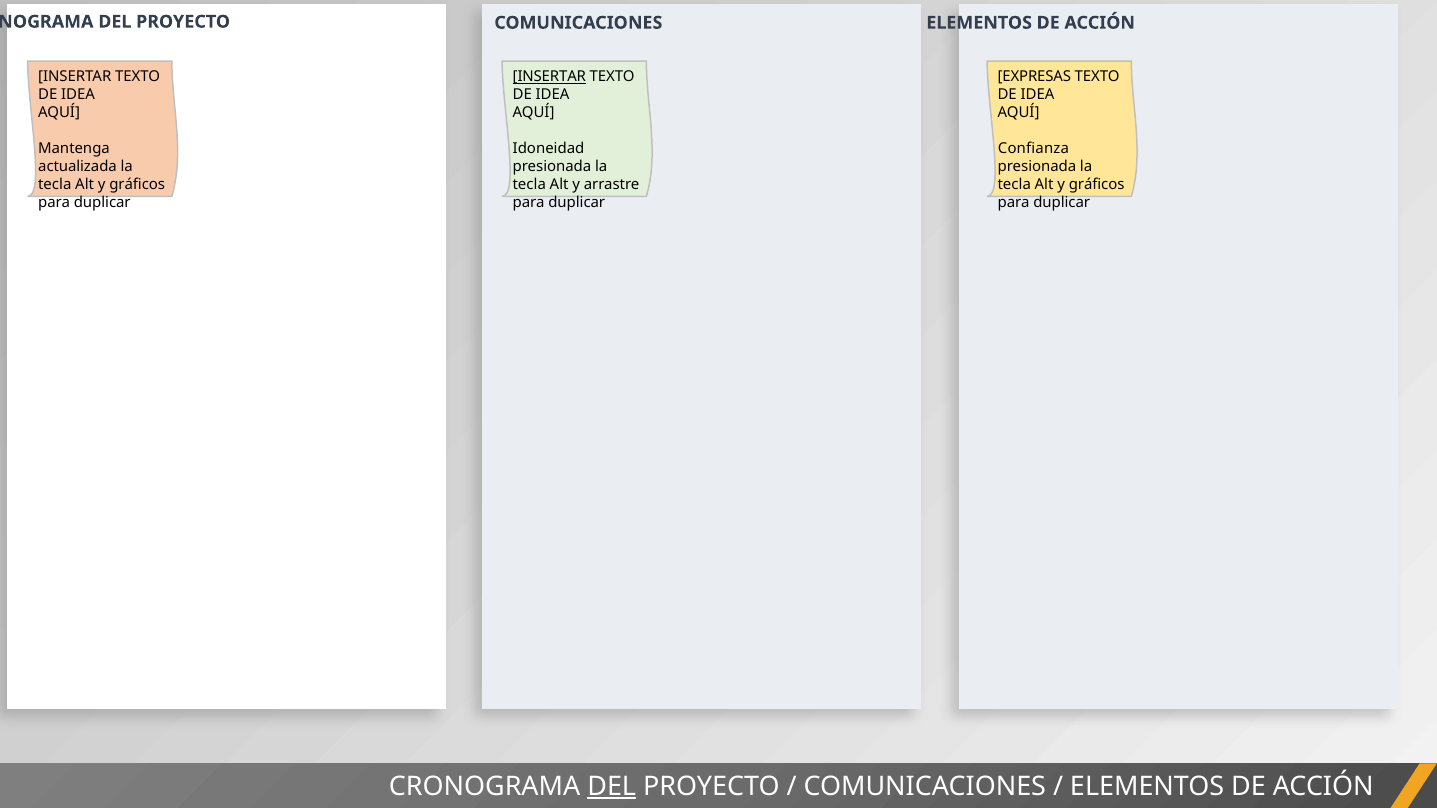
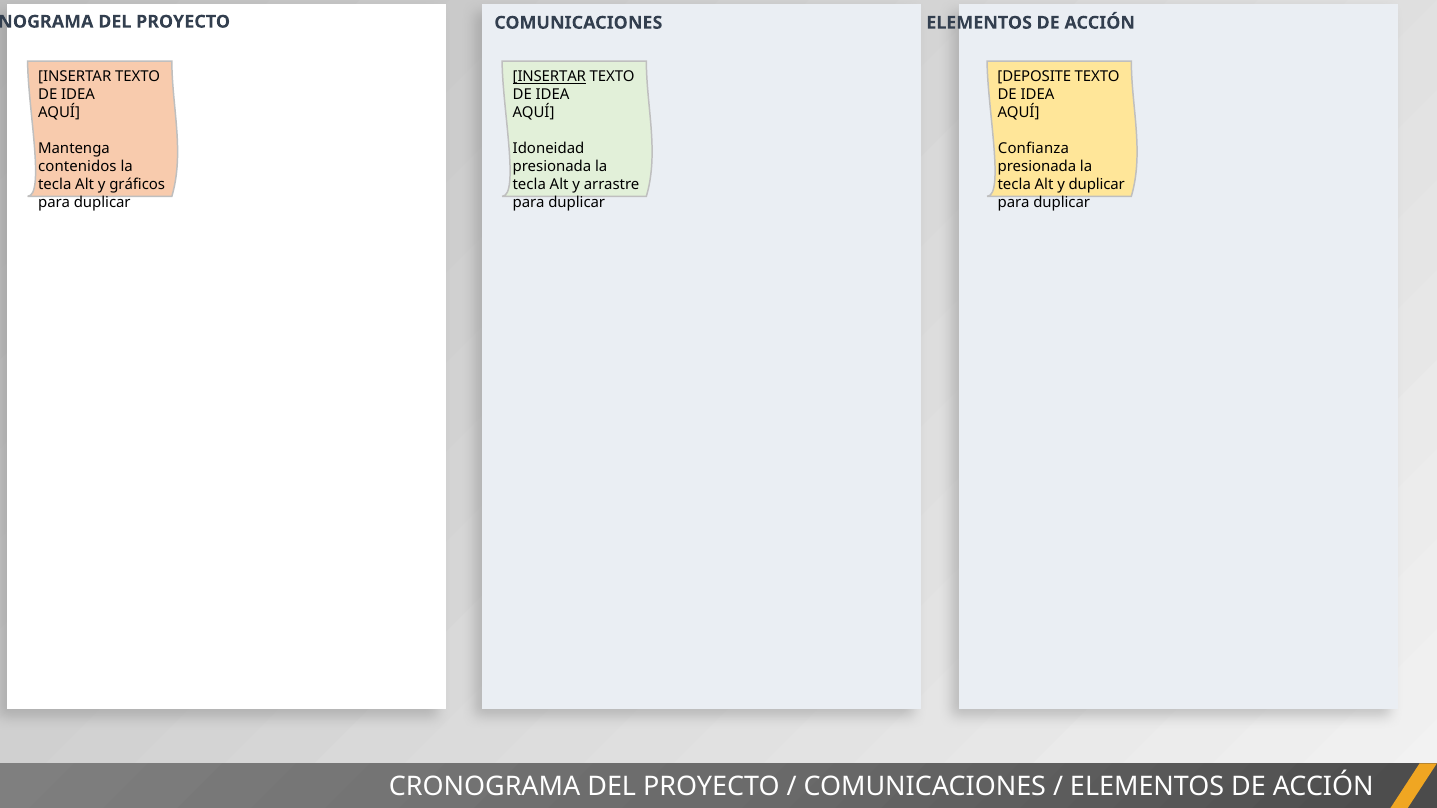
EXPRESAS: EXPRESAS -> DEPOSITE (1034, 77)
actualizada: actualizada -> contenidos (77, 167)
gráficos: gráficos -> duplicar (1097, 185)
DEL underline: present -> none (612, 787)
